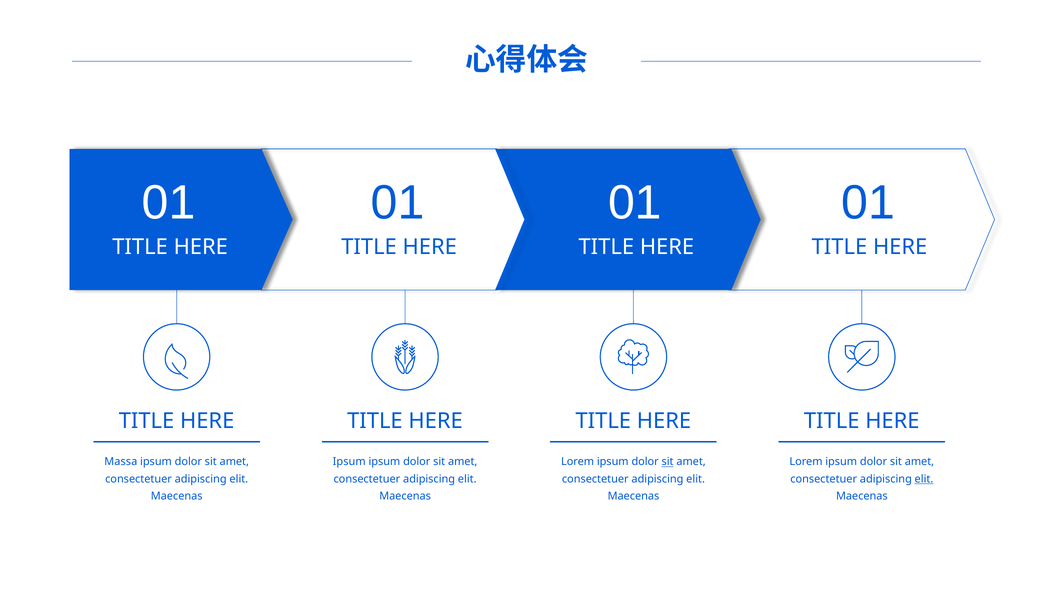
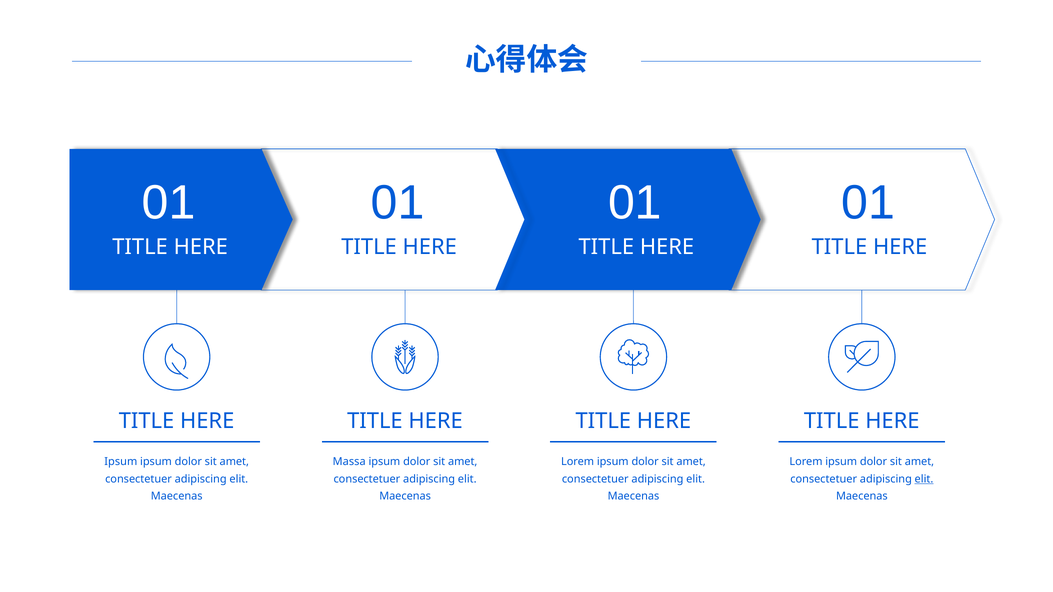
Massa: Massa -> Ipsum (121, 462)
Ipsum: Ipsum -> Massa (349, 462)
sit underline: present -> none (668, 462)
